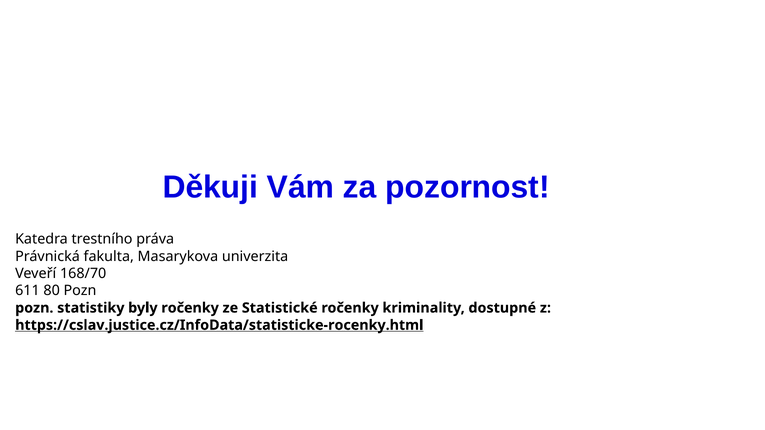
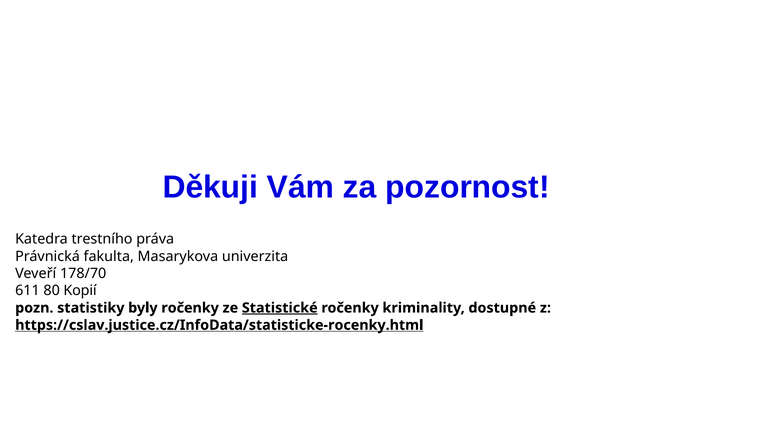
168/70: 168/70 -> 178/70 (83, 274)
80 Pozn: Pozn -> Kopií (80, 291)
Statistické underline: none -> present (280, 308)
